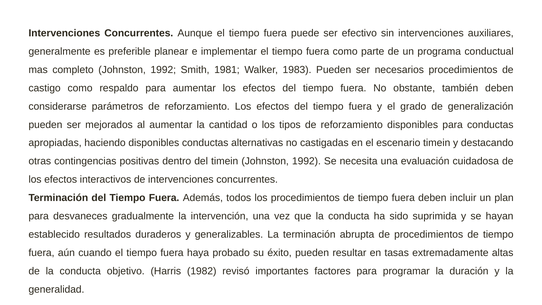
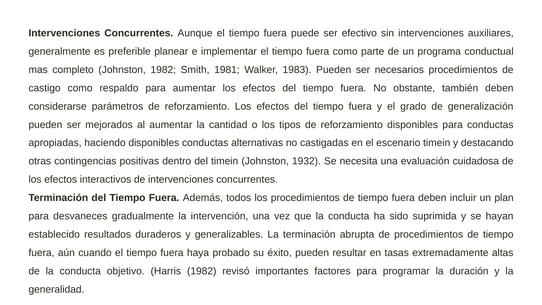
completo Johnston 1992: 1992 -> 1982 (163, 70)
timein Johnston 1992: 1992 -> 1932 (306, 161)
